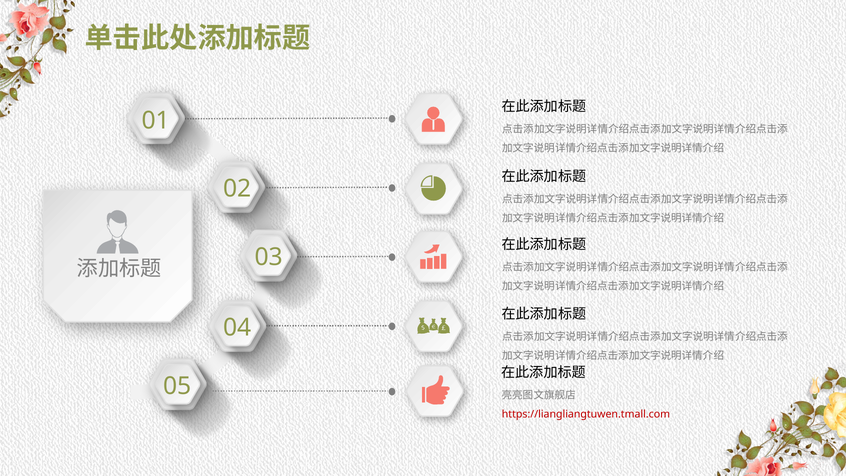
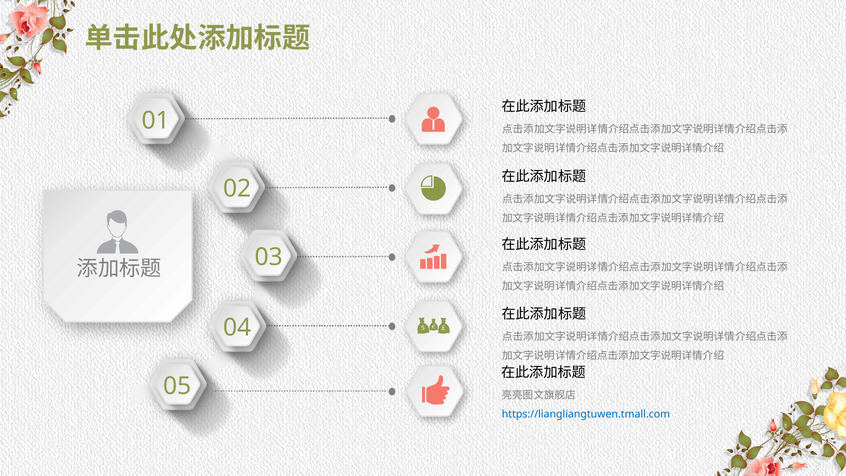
https://liangliangtuwen.tmall.com colour: red -> blue (586, 414)
